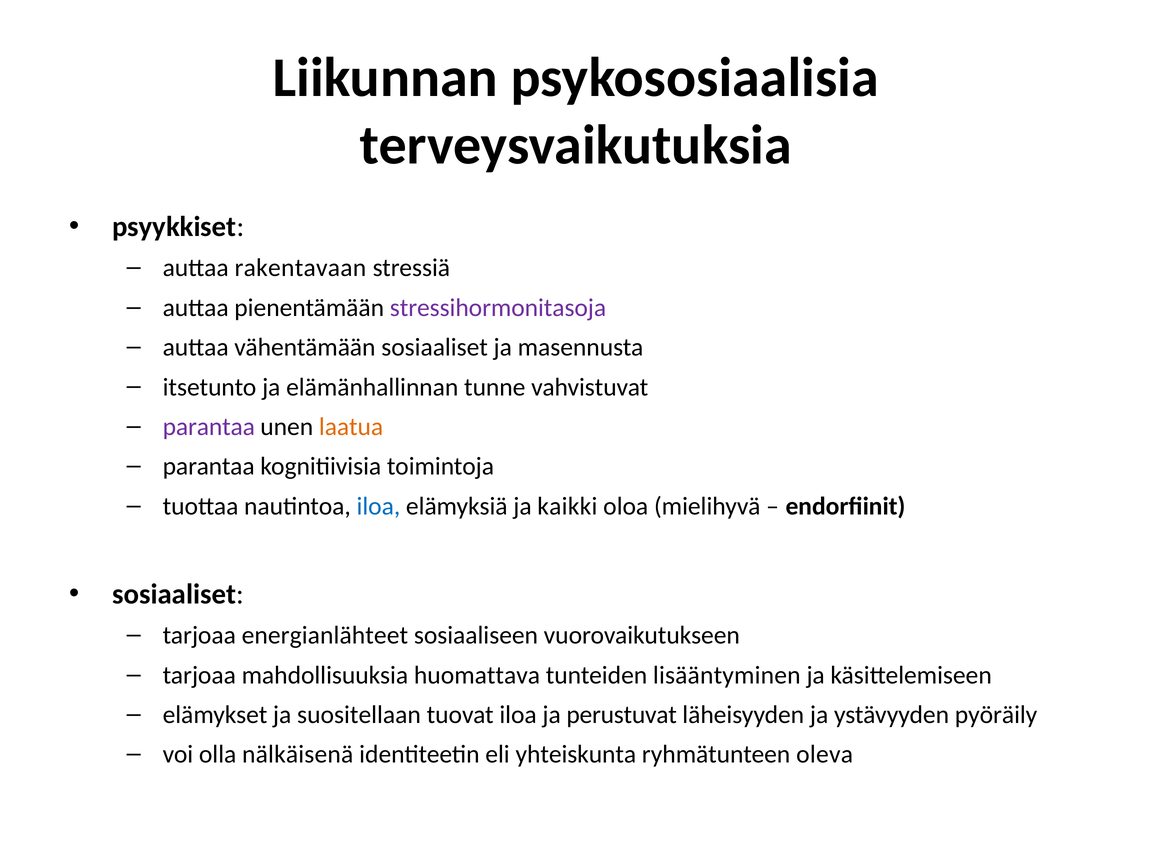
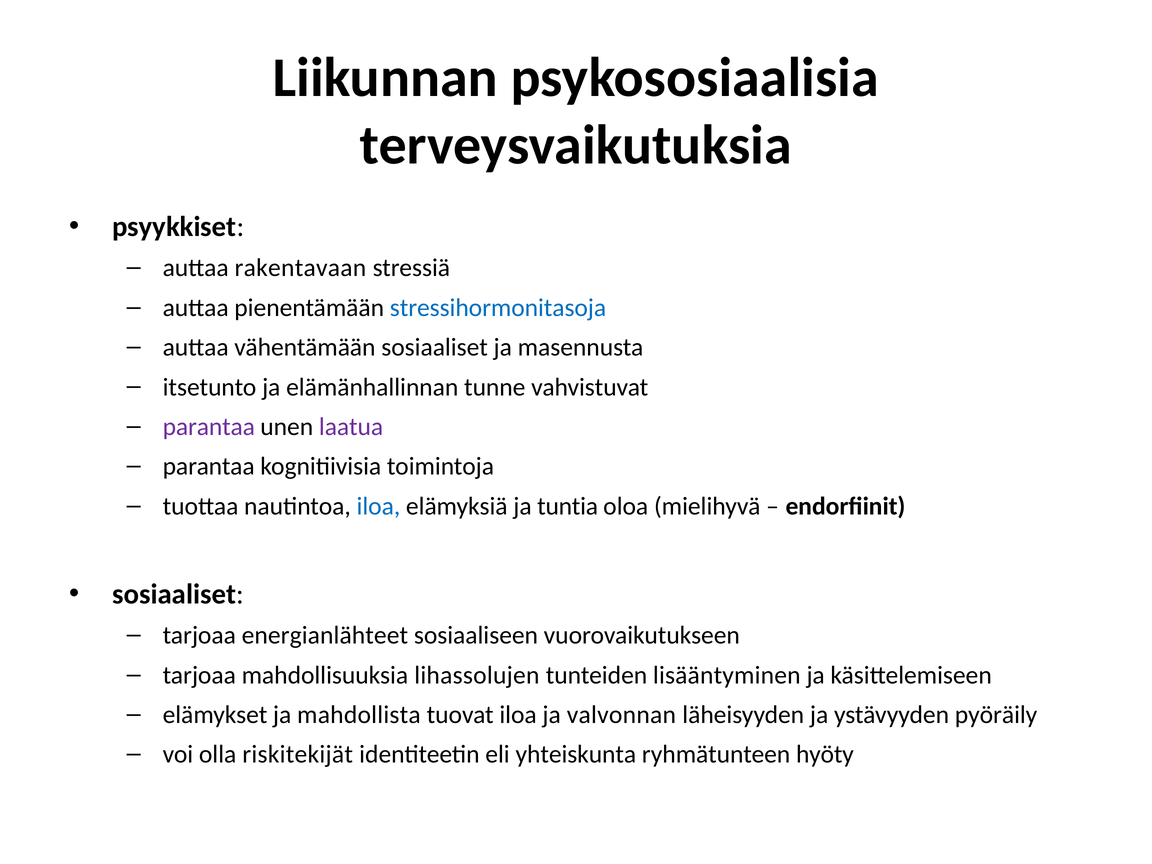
stressihormonitasoja colour: purple -> blue (498, 308)
laatua colour: orange -> purple (351, 427)
kaikki: kaikki -> tuntia (568, 506)
huomattava: huomattava -> lihassolujen (477, 675)
suositellaan: suositellaan -> mahdollista (359, 715)
perustuvat: perustuvat -> valvonnan (621, 715)
nälkäisenä: nälkäisenä -> riskitekijät (298, 755)
oleva: oleva -> hyöty (825, 755)
